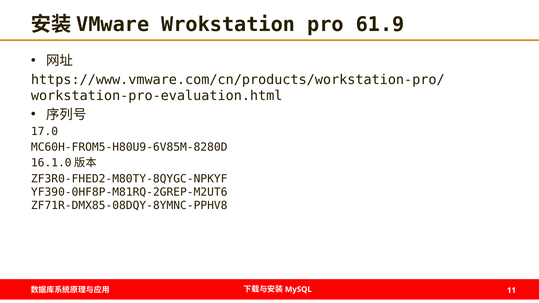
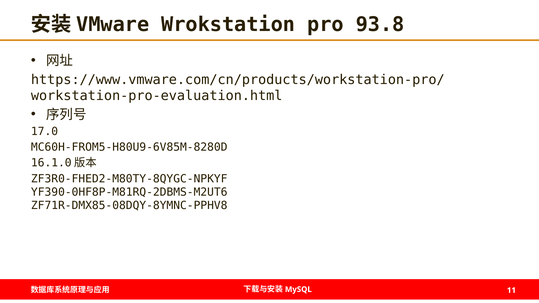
61.9: 61.9 -> 93.8 (380, 24)
YF390-0HF8P-M81RQ-2GREP-M2UT6: YF390-0HF8P-M81RQ-2GREP-M2UT6 -> YF390-0HF8P-M81RQ-2DBMS-M2UT6 (129, 192)
